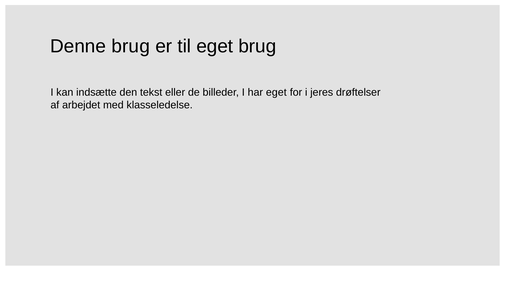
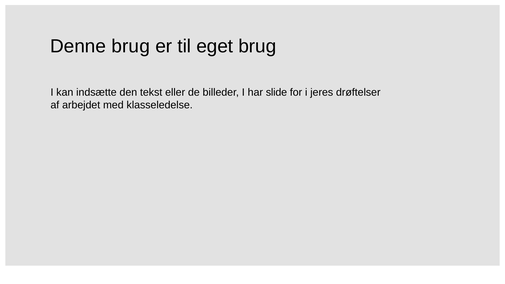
har eget: eget -> slide (276, 93)
